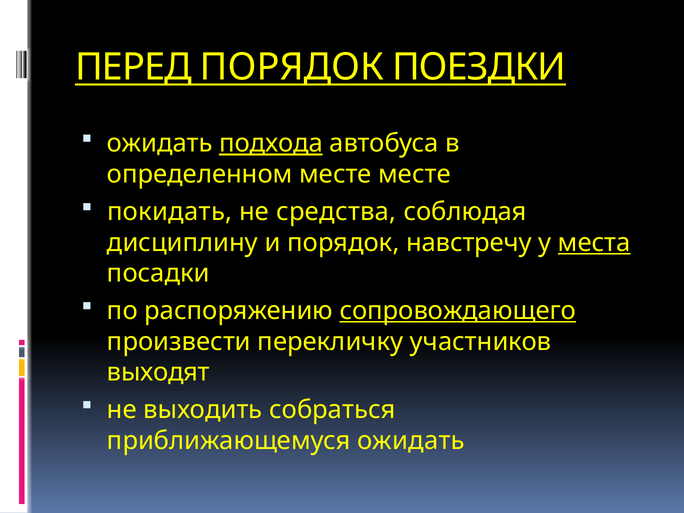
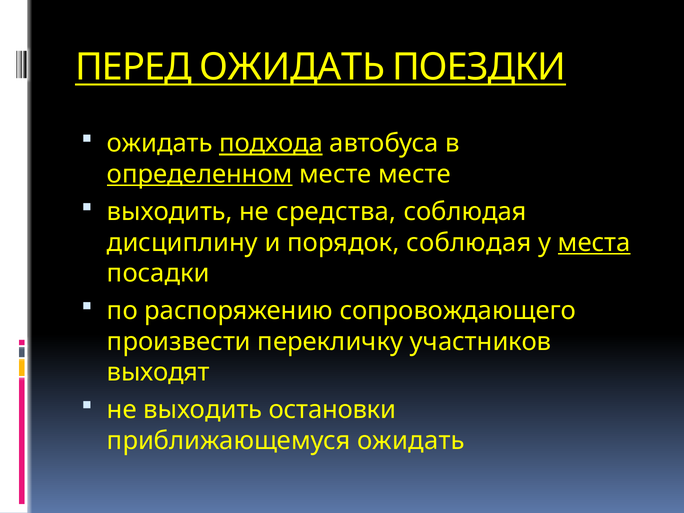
ПЕРЕД ПОРЯДОК: ПОРЯДОК -> ОЖИДАТЬ (292, 67)
определенном underline: none -> present (200, 174)
покидать: покидать -> выходить (170, 212)
порядок навстречу: навстречу -> соблюдая (469, 243)
сопровождающего underline: present -> none (458, 311)
собраться: собраться -> остановки (333, 410)
